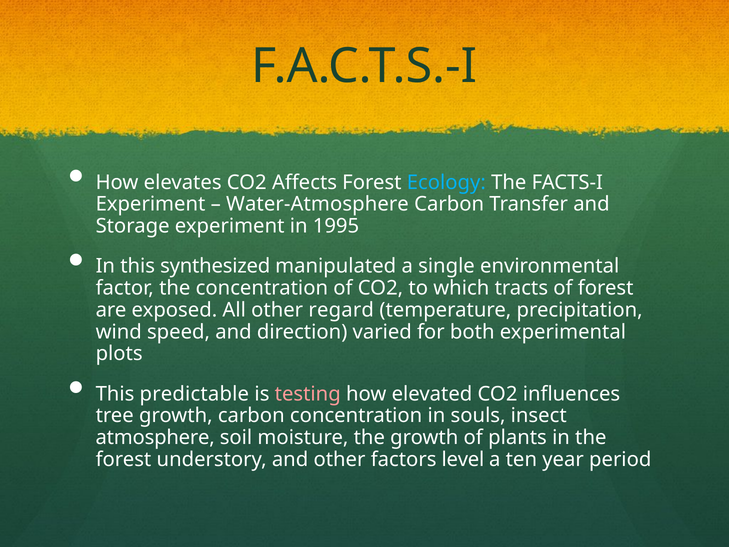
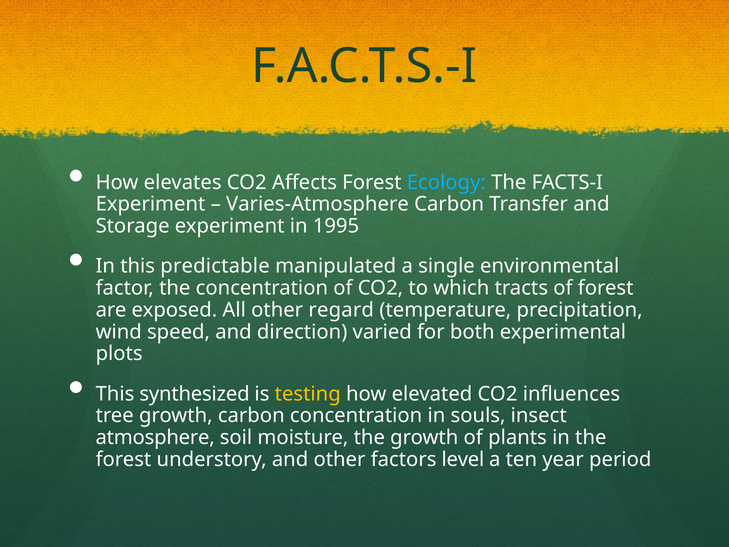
Water-Atmosphere: Water-Atmosphere -> Varies-Atmosphere (317, 204)
synthesized: synthesized -> predictable (215, 266)
predictable: predictable -> synthesized (195, 394)
testing colour: pink -> yellow (308, 394)
